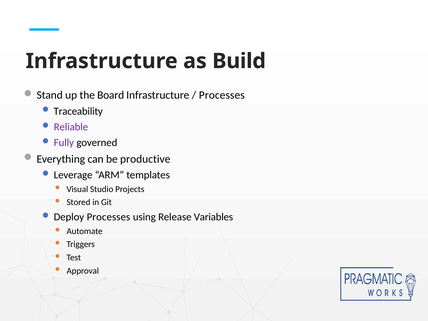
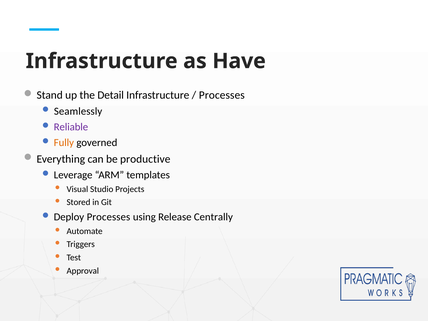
Build: Build -> Have (239, 61)
Board: Board -> Detail (111, 95)
Traceability: Traceability -> Seamlessly (78, 111)
Fully colour: purple -> orange (64, 143)
Variables: Variables -> Centrally (213, 217)
